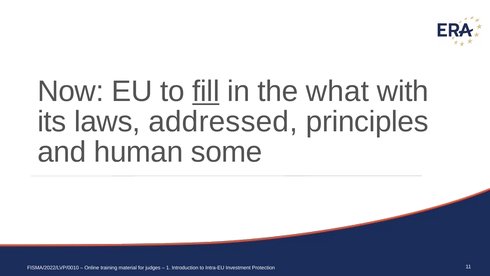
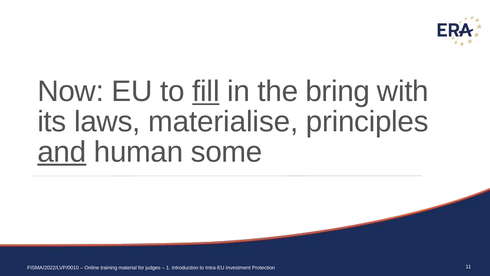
what: what -> bring (338, 91)
addressed: addressed -> materialise (223, 122)
and underline: none -> present (62, 152)
